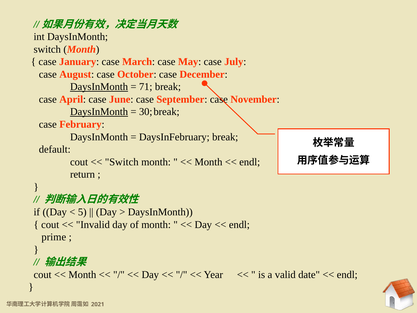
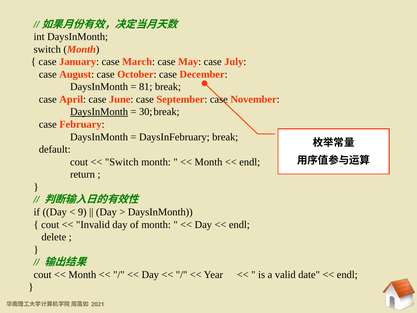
DaysInMonth underline: present -> none (99, 87)
71: 71 -> 81 (146, 87)
5: 5 -> 9 (82, 212)
prime: prime -> delete (54, 237)
